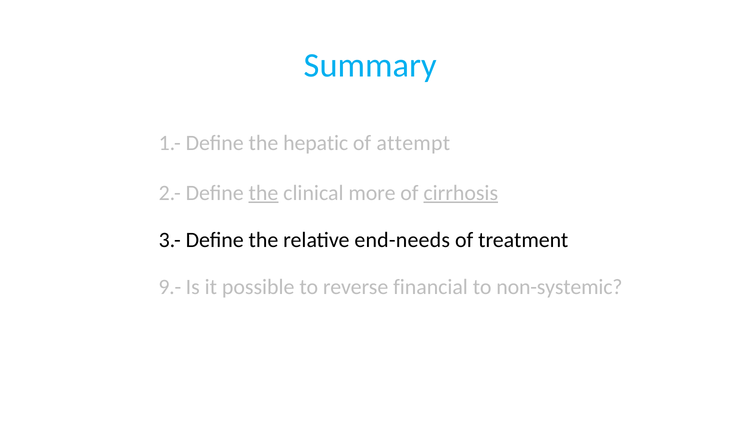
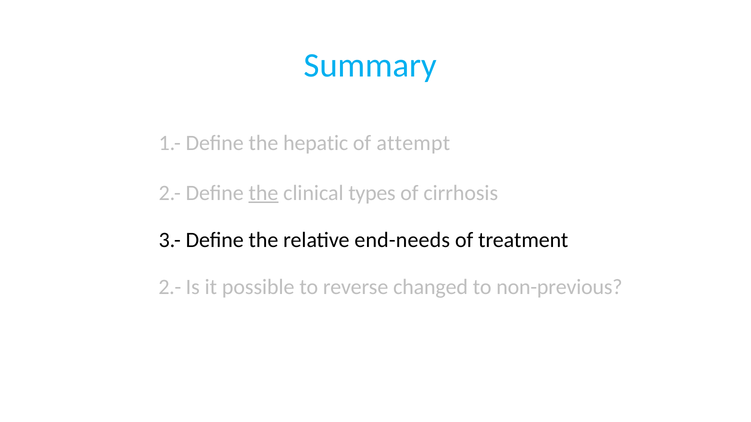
more: more -> types (372, 193)
cirrhosis underline: present -> none (461, 193)
9.-: 9.- -> 2.- (170, 287)
financial: financial -> changed (431, 287)
non-systemic: non-systemic -> non-previous (559, 287)
